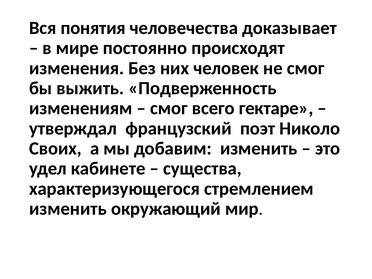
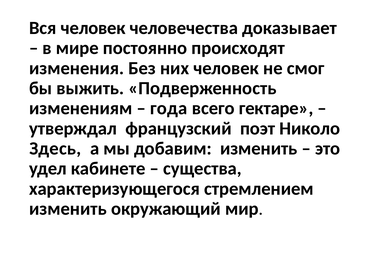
Вся понятия: понятия -> человек (93, 28)
смог: смог -> года (169, 108)
Своих: Своих -> Здесь (55, 148)
